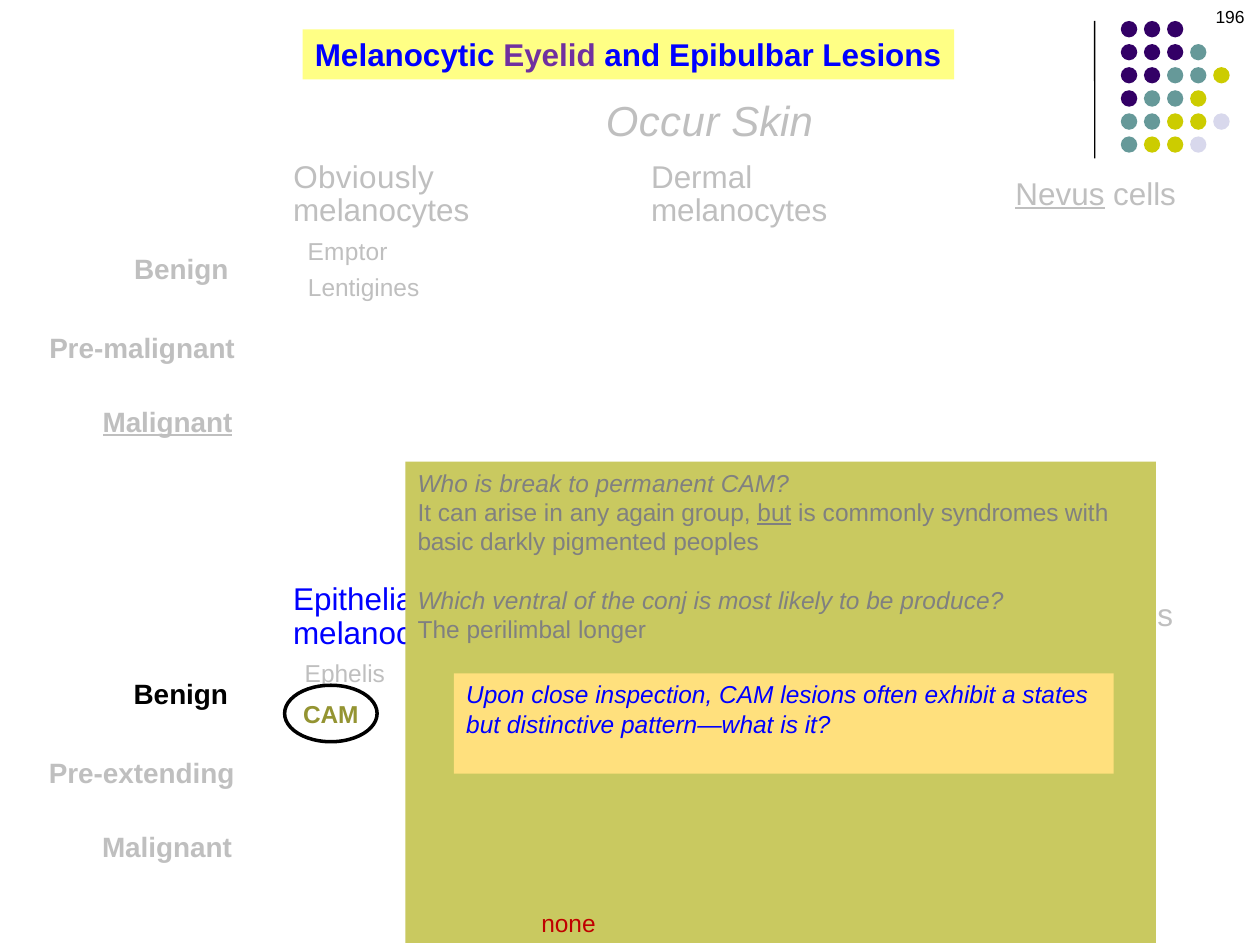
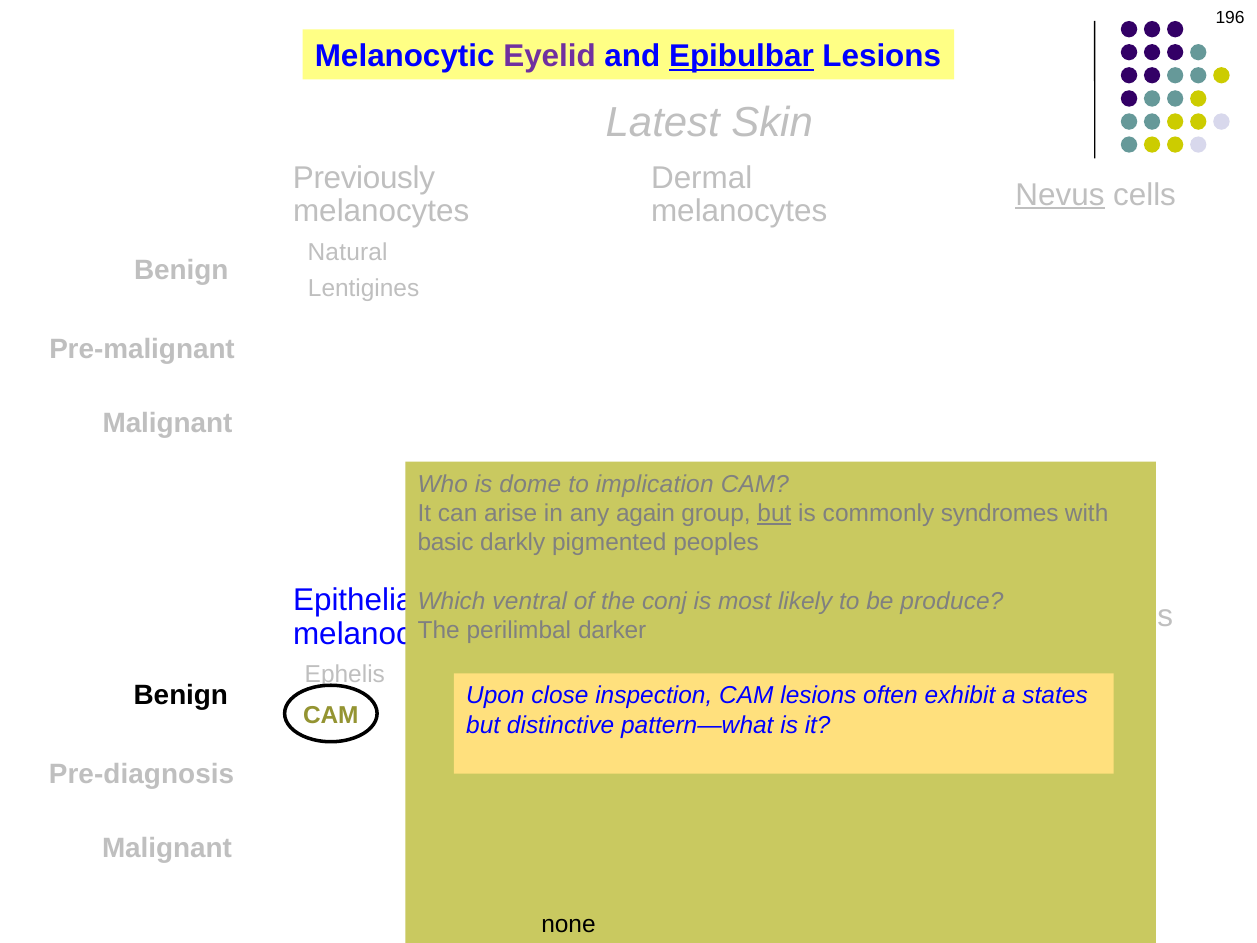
Epibulbar underline: none -> present (741, 57)
Occur: Occur -> Latest (663, 123)
Obviously: Obviously -> Previously (364, 178)
Emptor: Emptor -> Natural (348, 252)
Malignant underline: present -> none (167, 423)
break: break -> dome (530, 484)
permanent: permanent -> implication (655, 484)
longer: longer -> darker (612, 631)
Pre-extending: Pre-extending -> Pre-diagnosis (142, 774)
none colour: red -> black (568, 924)
